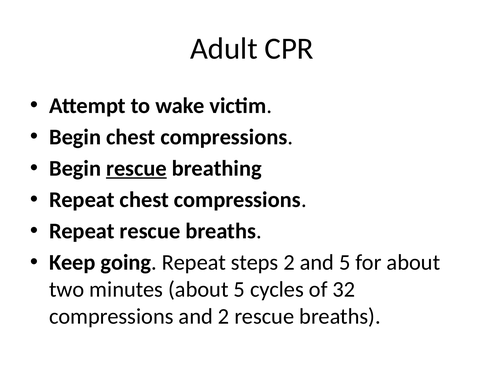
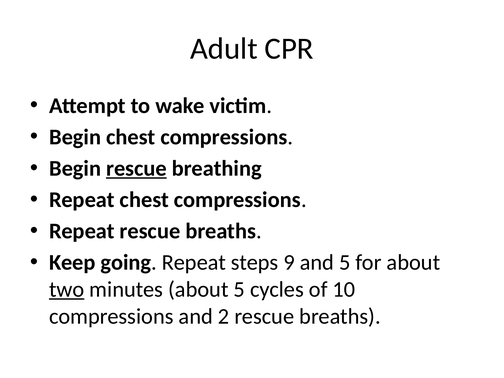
steps 2: 2 -> 9 (289, 263)
two underline: none -> present (67, 289)
32: 32 -> 10 (344, 289)
